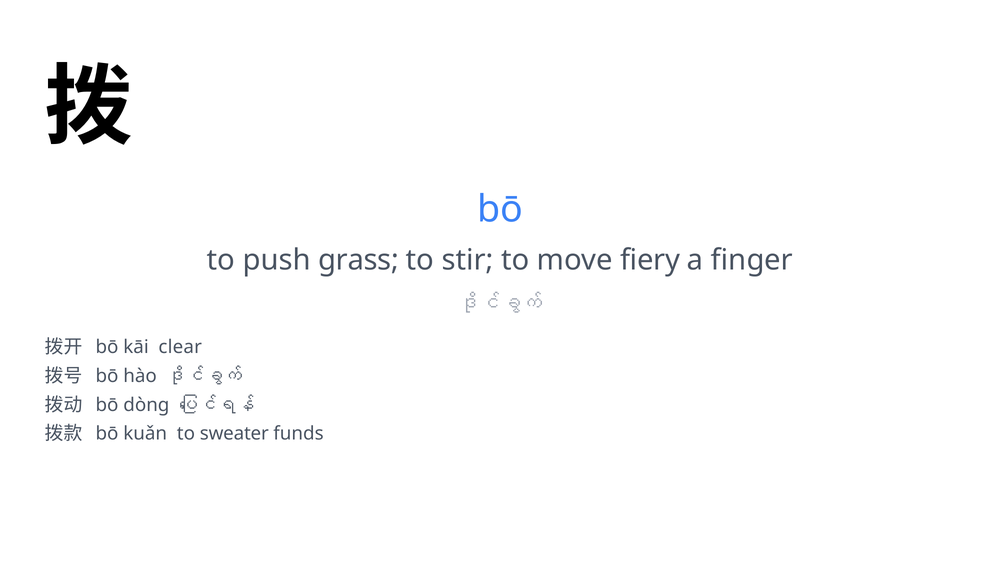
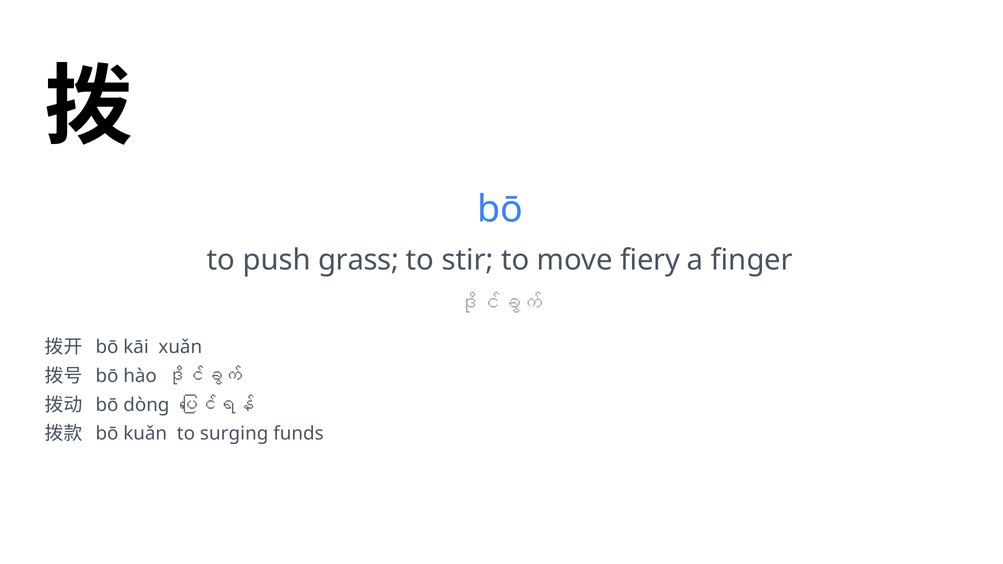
clear: clear -> xuǎn (180, 347)
sweater: sweater -> surging (234, 434)
